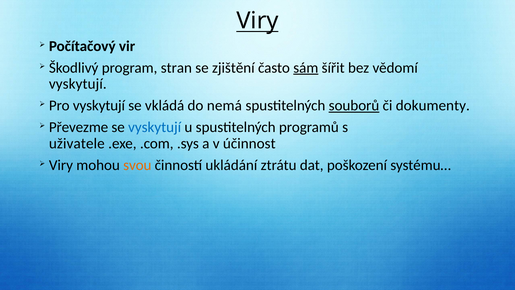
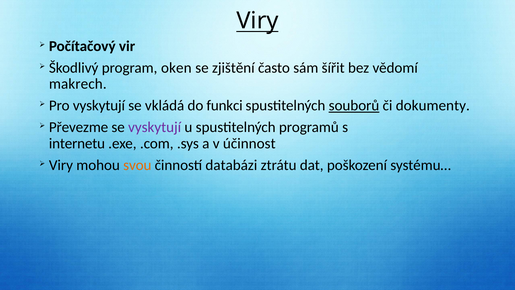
stran: stran -> oken (176, 68)
sám underline: present -> none (306, 68)
vyskytují: vyskytují -> makrech (78, 84)
nemá: nemá -> funkci (225, 106)
vyskytují colour: blue -> purple (155, 127)
uživatele: uživatele -> internetu (77, 143)
ukládání: ukládání -> databázi (231, 165)
